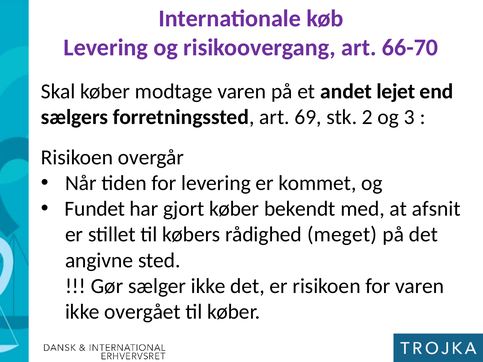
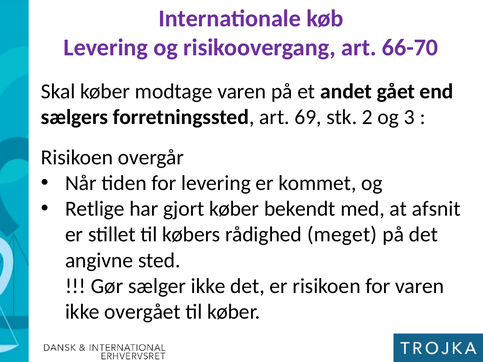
lejet: lejet -> gået (396, 91)
Fundet: Fundet -> Retlige (95, 209)
